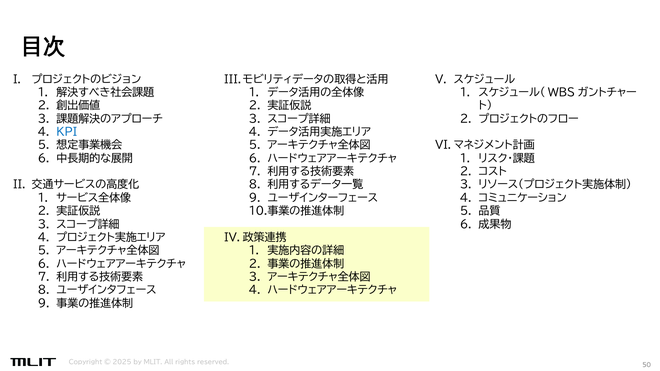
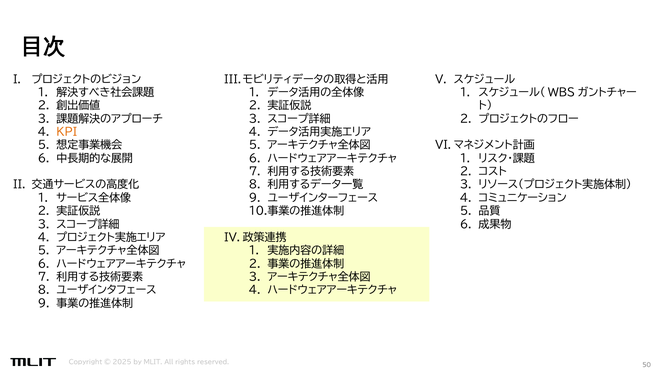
KPI colour: blue -> orange (67, 132)
